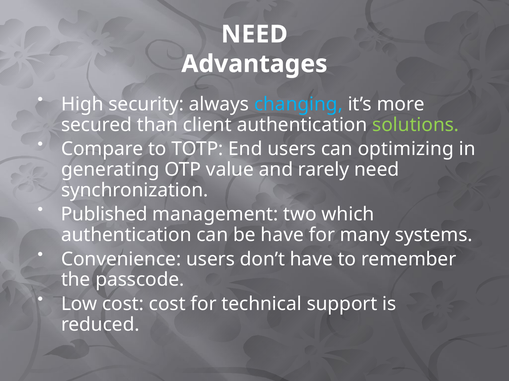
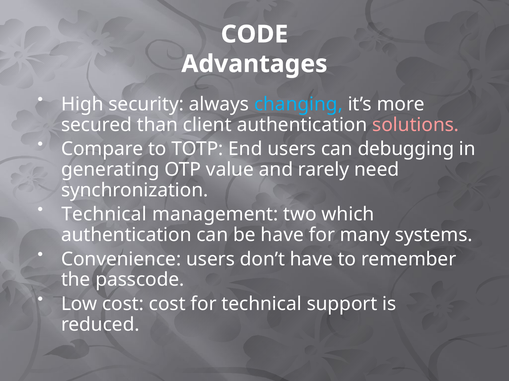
NEED: NEED -> CODE (254, 34)
solutions colour: light green -> pink (416, 125)
optimizing: optimizing -> debugging (406, 149)
Published: Published -> Technical (104, 215)
